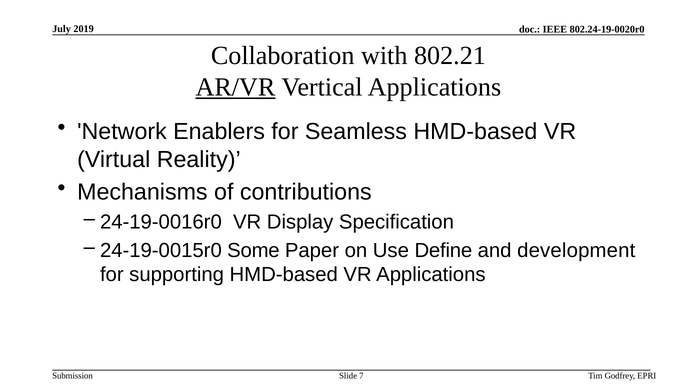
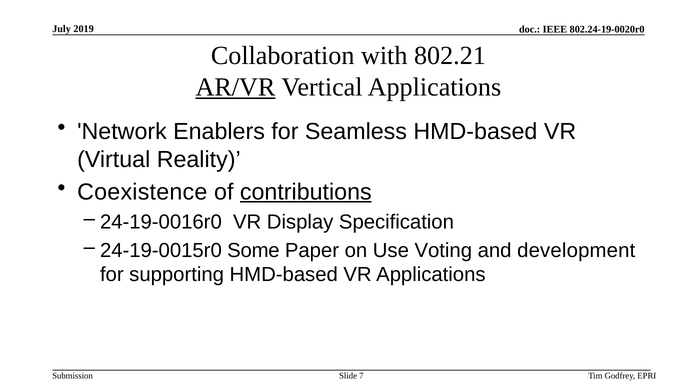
Mechanisms: Mechanisms -> Coexistence (142, 192)
contributions underline: none -> present (306, 192)
Define: Define -> Voting (443, 250)
